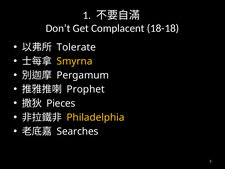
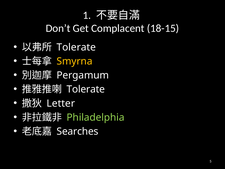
18-18: 18-18 -> 18-15 (163, 28)
Prophet: Prophet -> Tolerate (86, 89)
Pieces: Pieces -> Letter (61, 103)
Philadelphia colour: yellow -> light green (96, 117)
